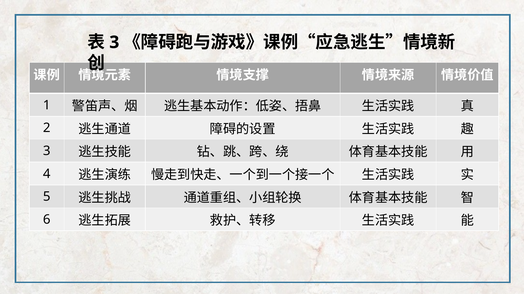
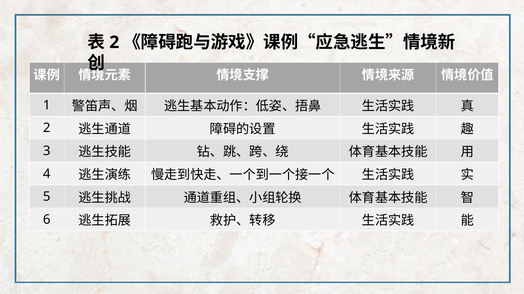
3: 3 -> 2 (114, 42)
